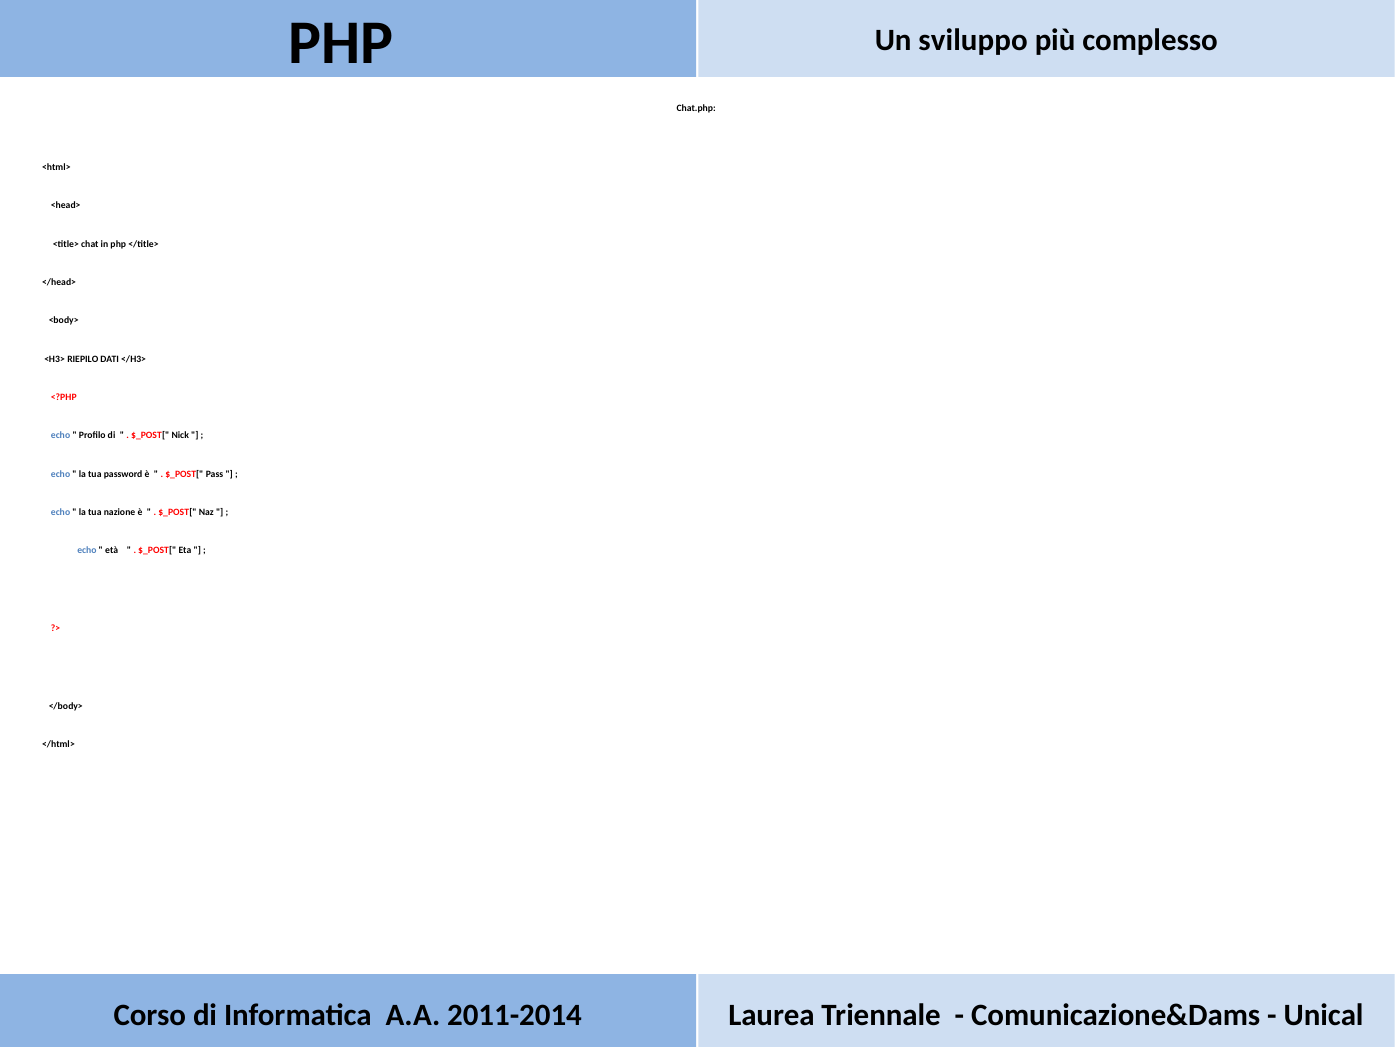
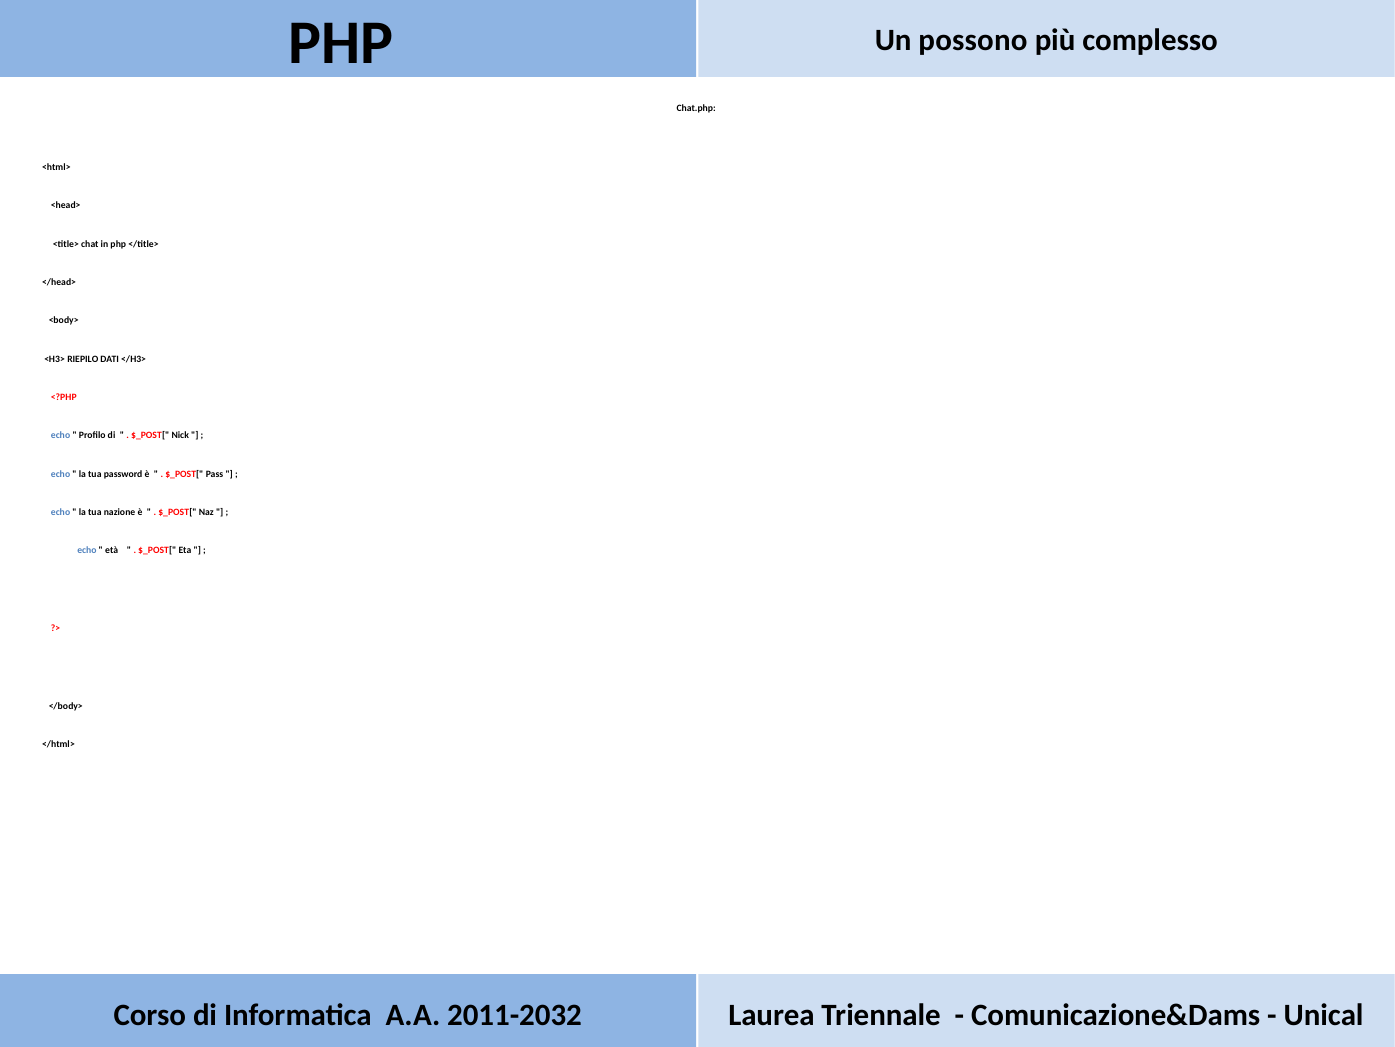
sviluppo: sviluppo -> possono (973, 41)
2011-2014: 2011-2014 -> 2011-2032 (515, 1014)
